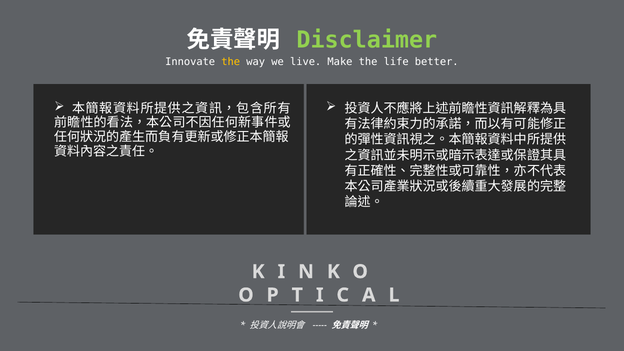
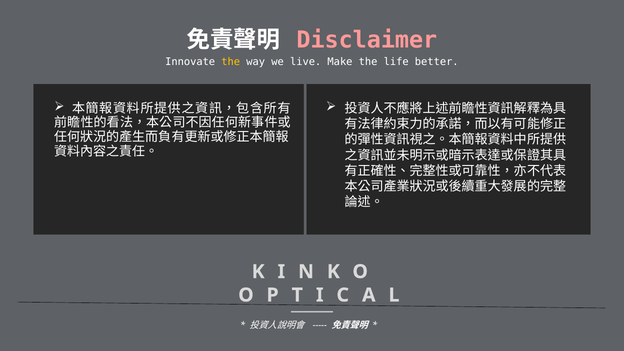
Disclaimer colour: light green -> pink (367, 40)
